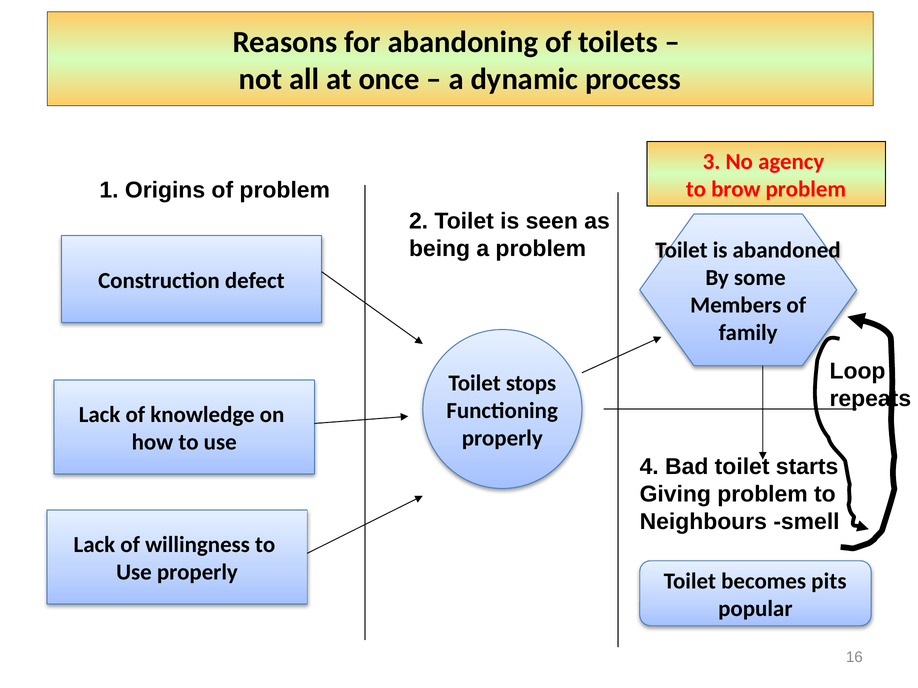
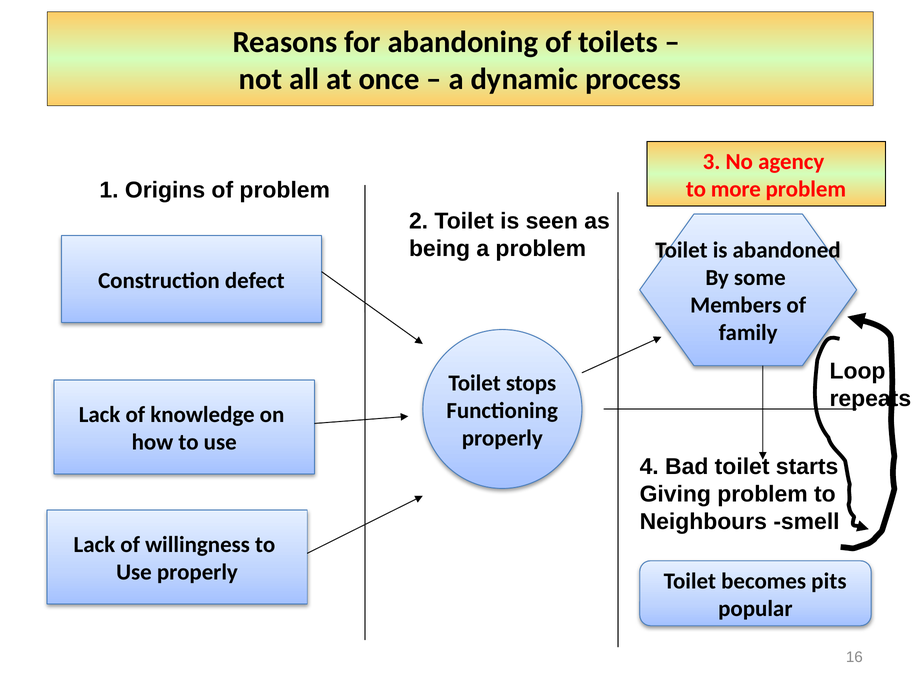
brow: brow -> more (736, 189)
